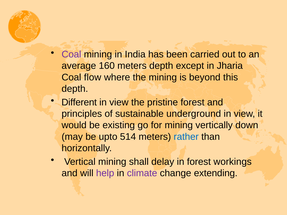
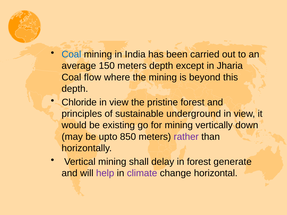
Coal colour: purple -> blue (71, 54)
160: 160 -> 150 (107, 66)
Different: Different -> Chloride (79, 102)
514: 514 -> 850 (128, 137)
rather colour: blue -> purple (186, 137)
workings: workings -> generate (233, 162)
extending: extending -> horizontal (216, 173)
